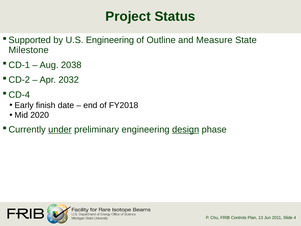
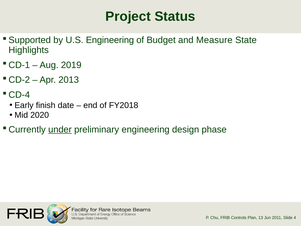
Outline: Outline -> Budget (161, 40)
Milestone: Milestone -> Highlights (29, 50)
2038: 2038 -> 2019 (71, 65)
2032: 2032 -> 2013 (69, 80)
design underline: present -> none (186, 129)
